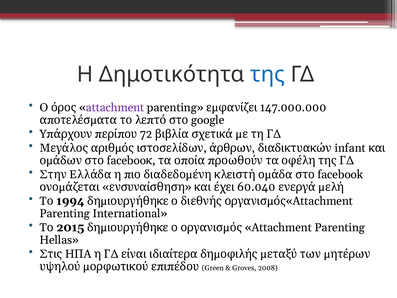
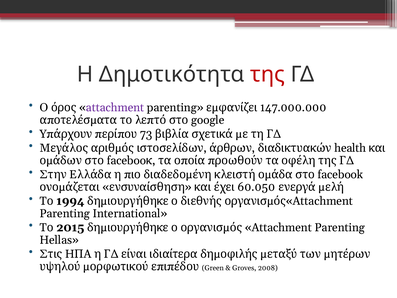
της colour: blue -> red (267, 74)
72: 72 -> 73 (146, 134)
infant: infant -> health (350, 148)
60.040: 60.040 -> 60.050 (256, 187)
